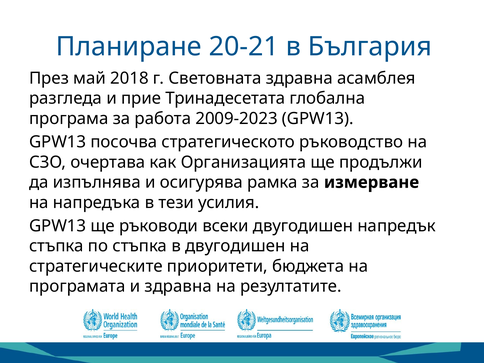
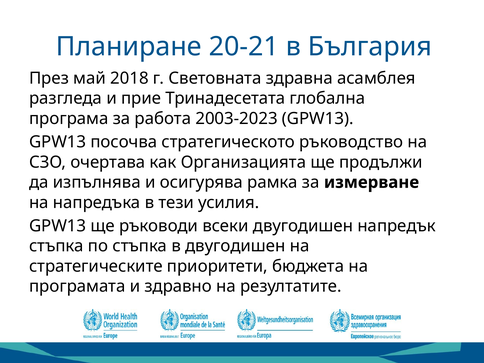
2009-2023: 2009-2023 -> 2003-2023 (237, 119)
и здравна: здравна -> здравно (178, 286)
